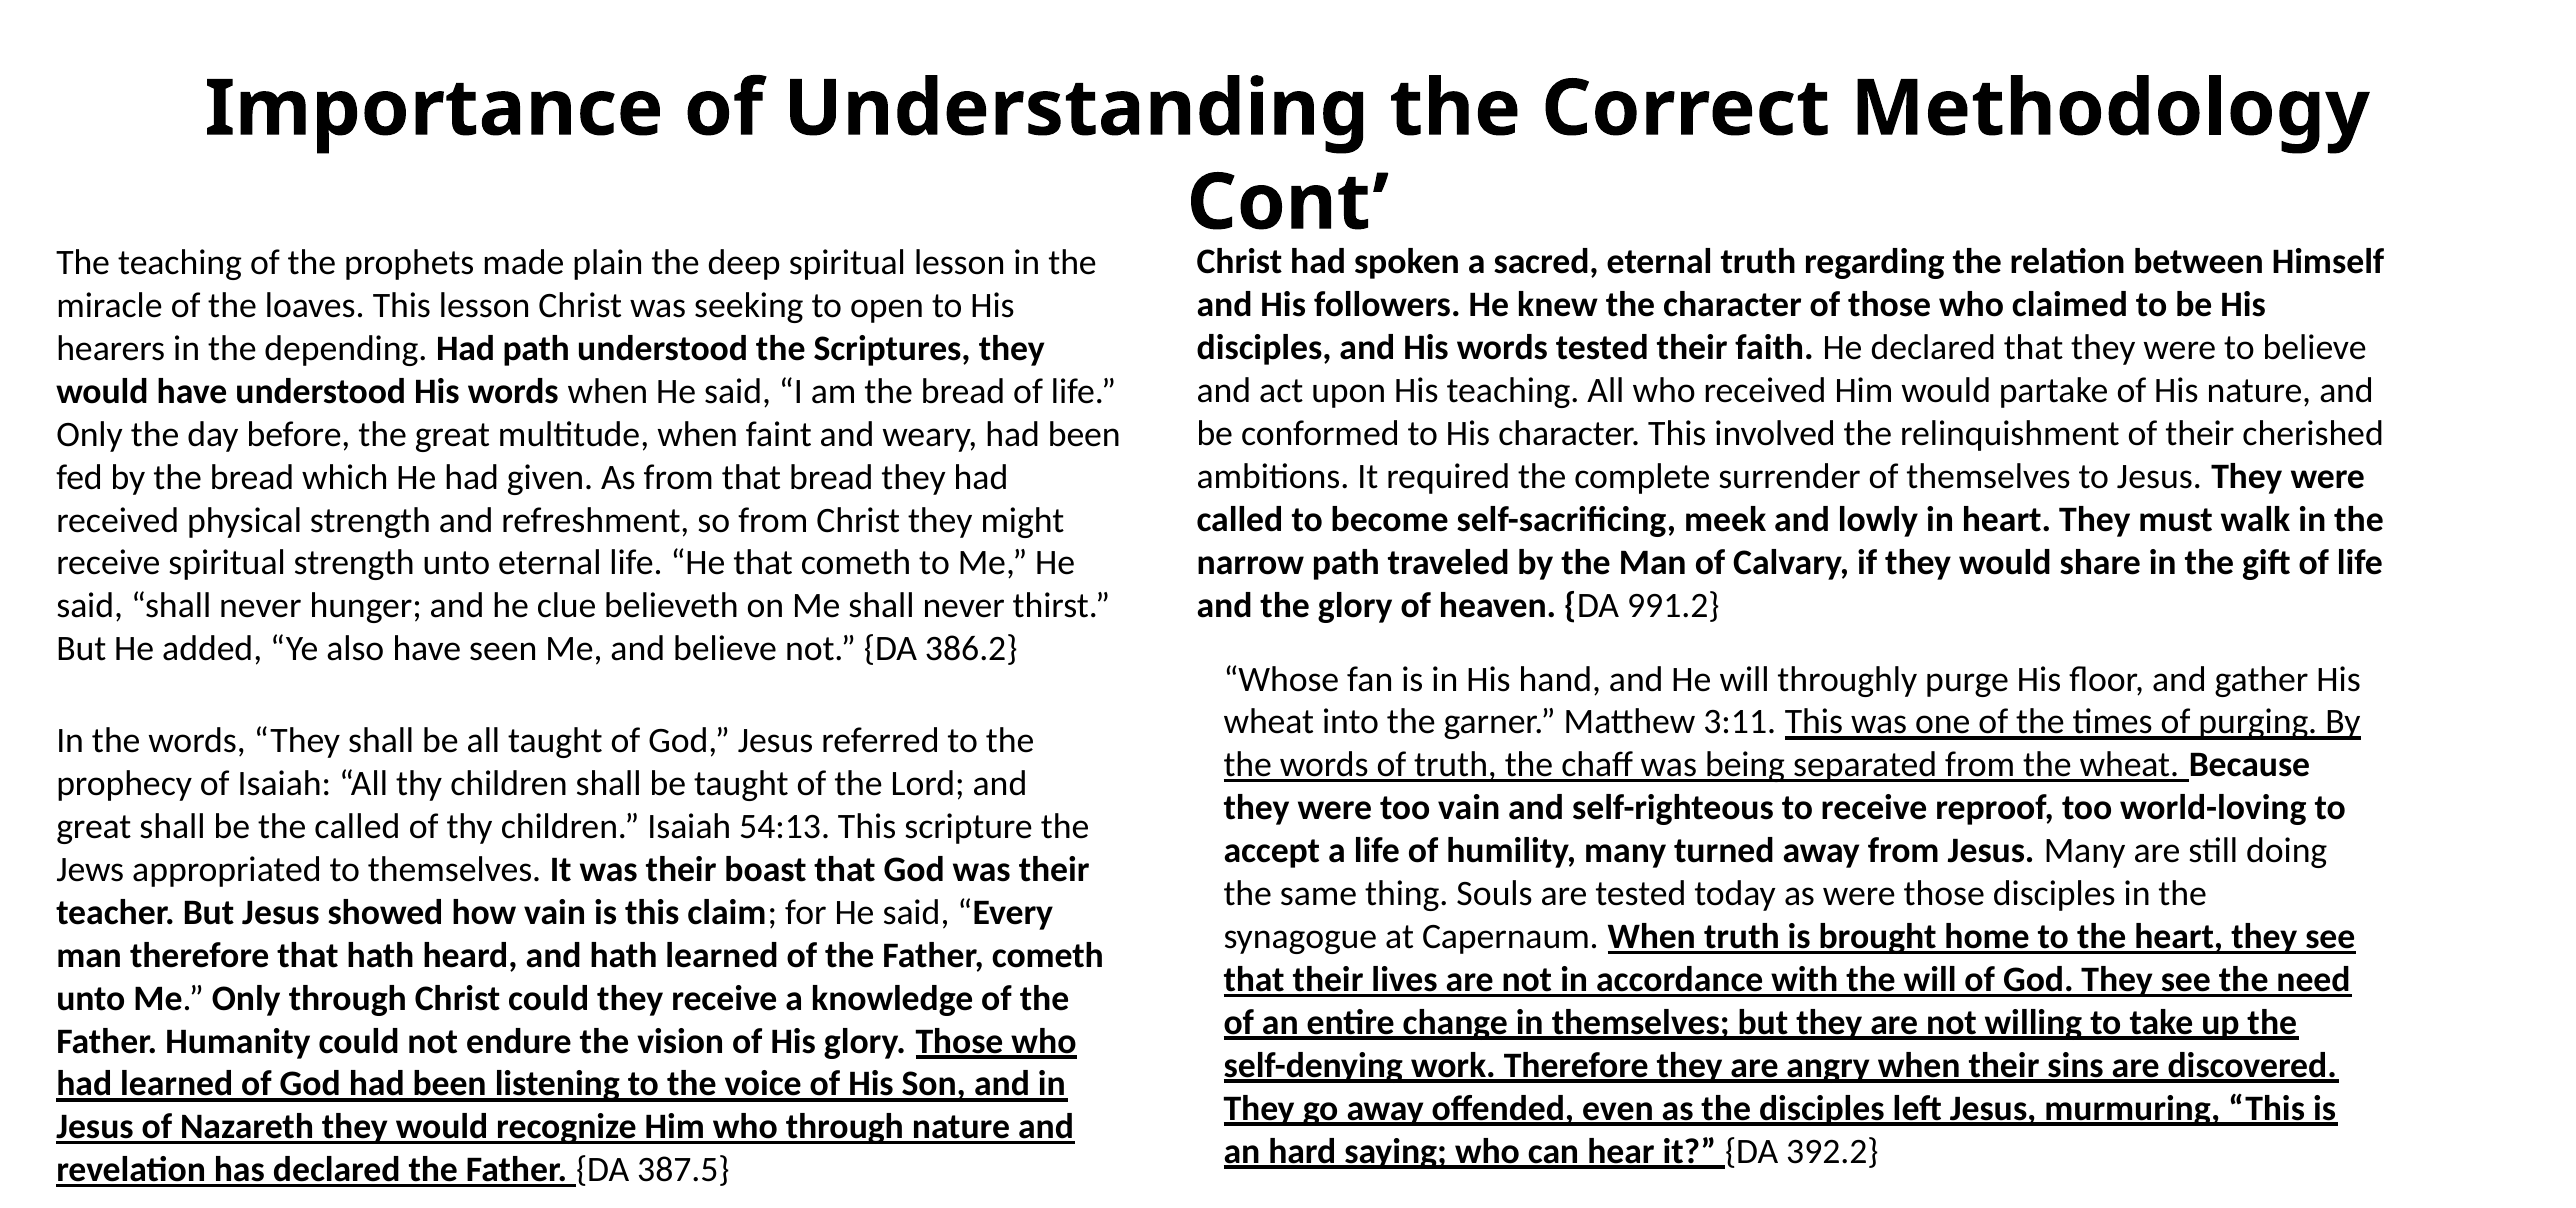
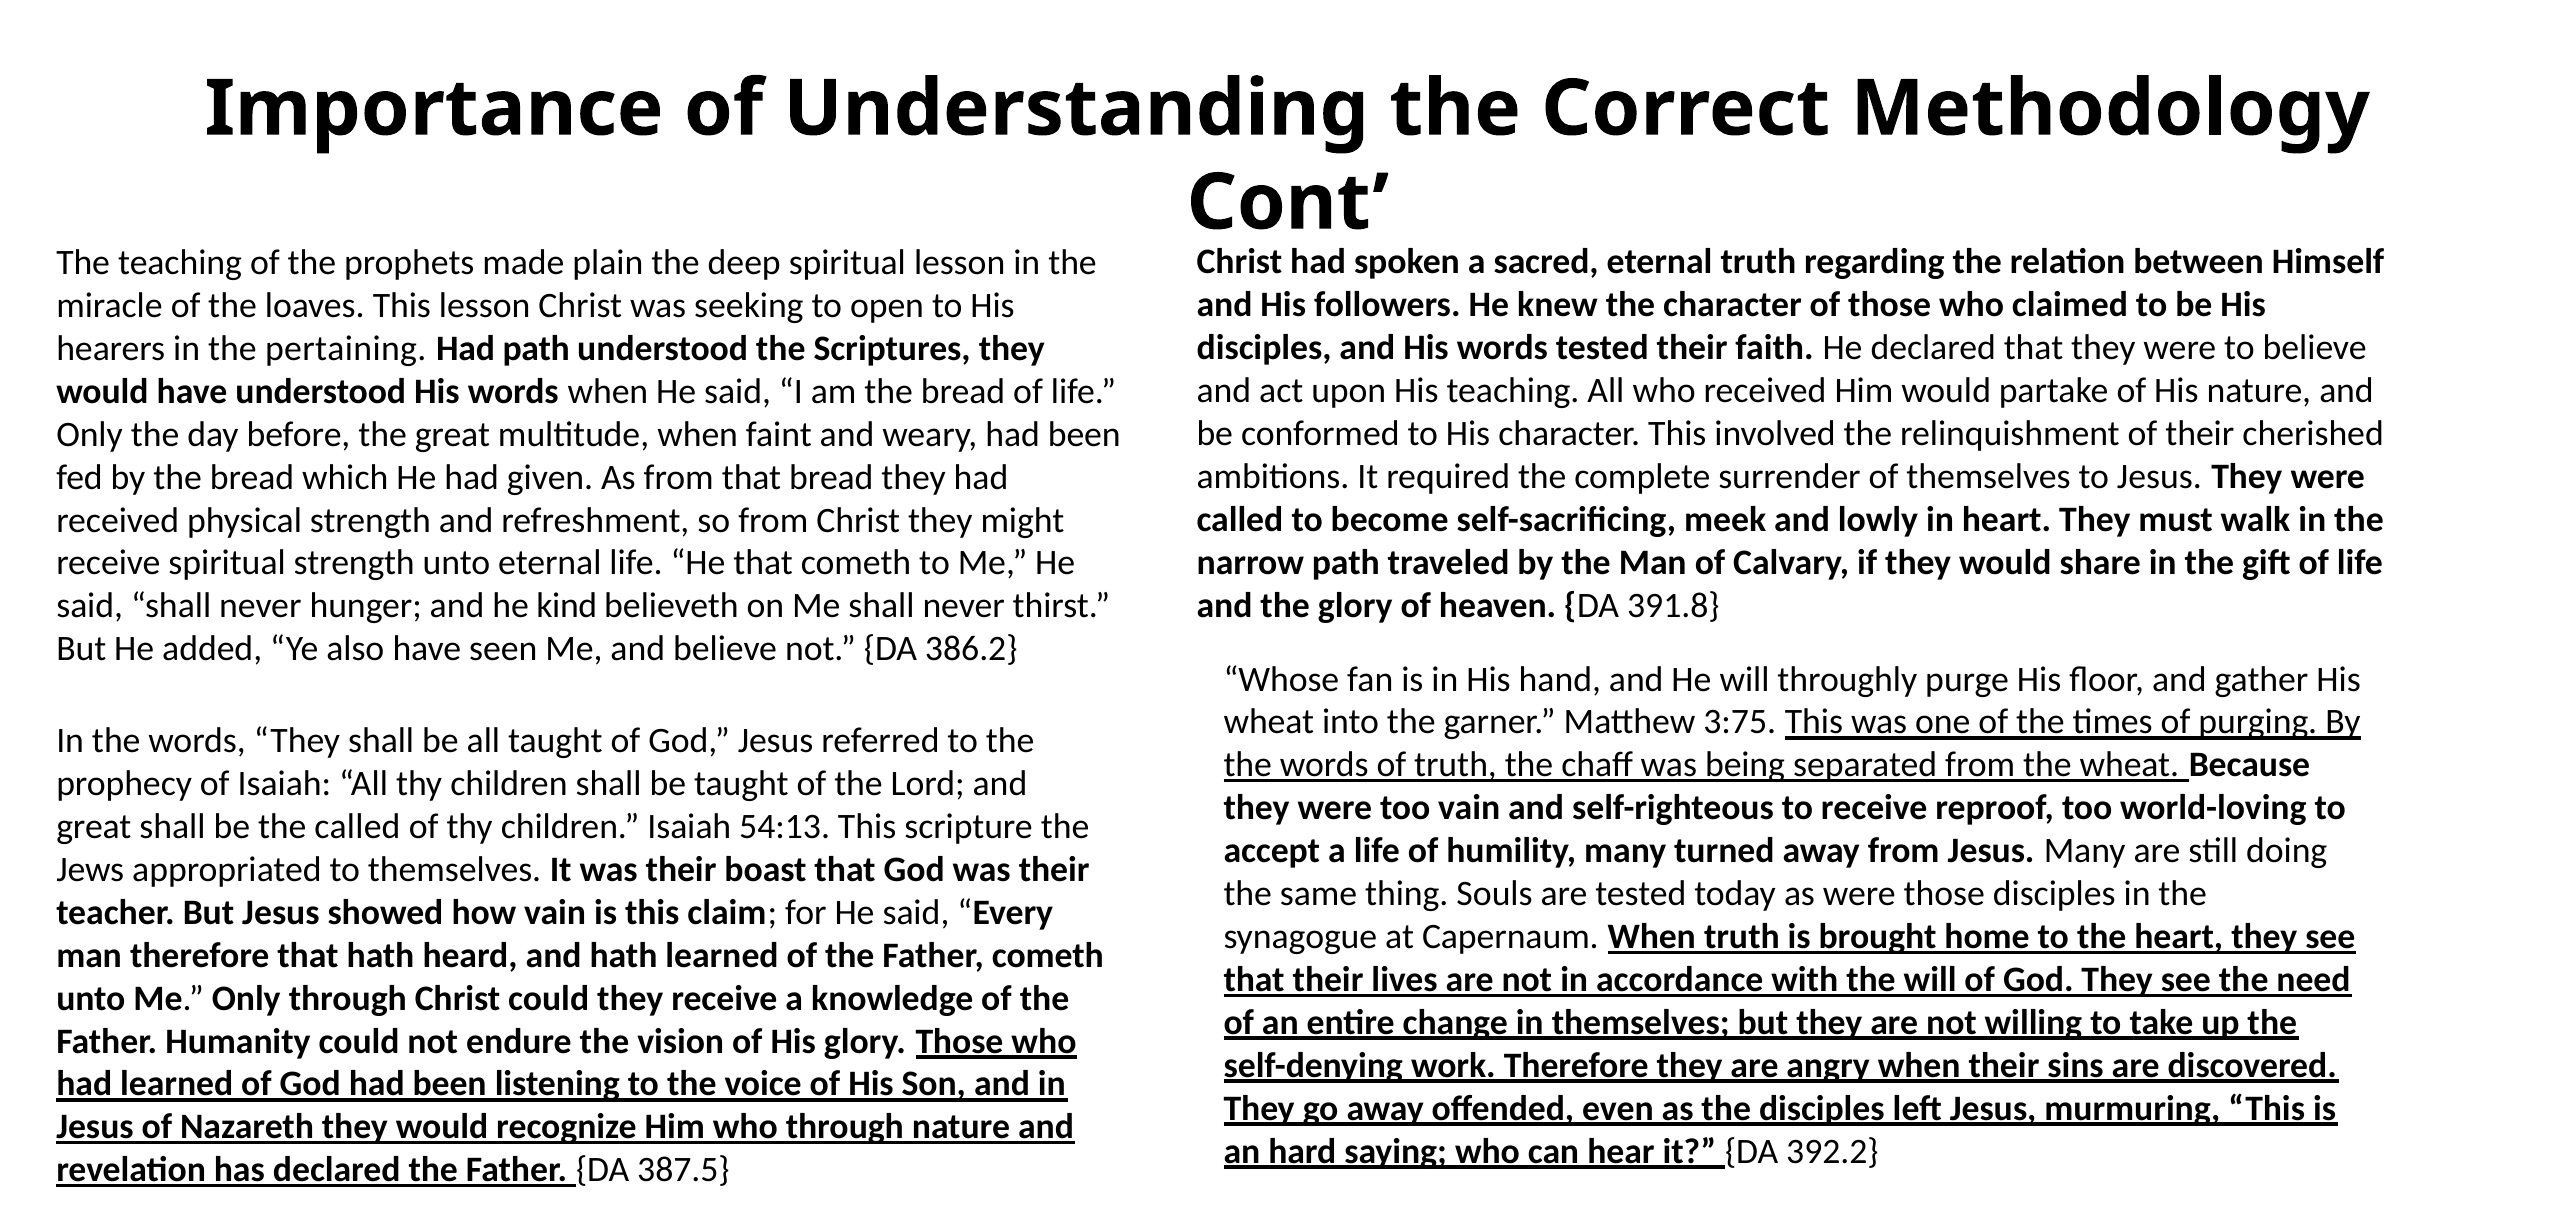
depending: depending -> pertaining (346, 348)
991.2: 991.2 -> 391.8 (1673, 605)
clue: clue -> kind (567, 606)
3:11: 3:11 -> 3:75 (1740, 722)
